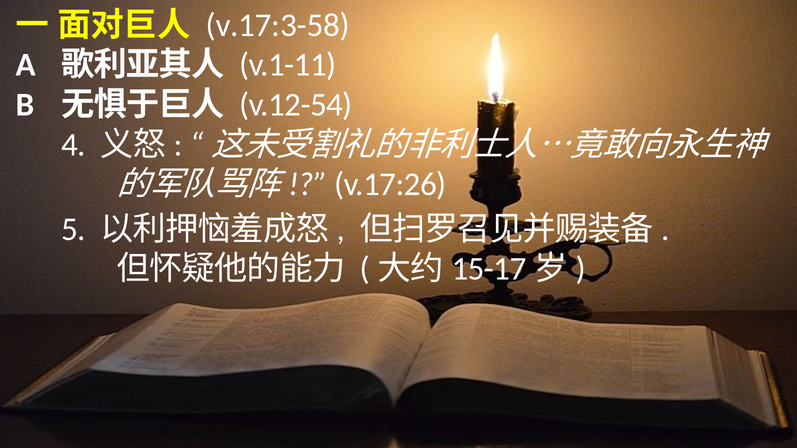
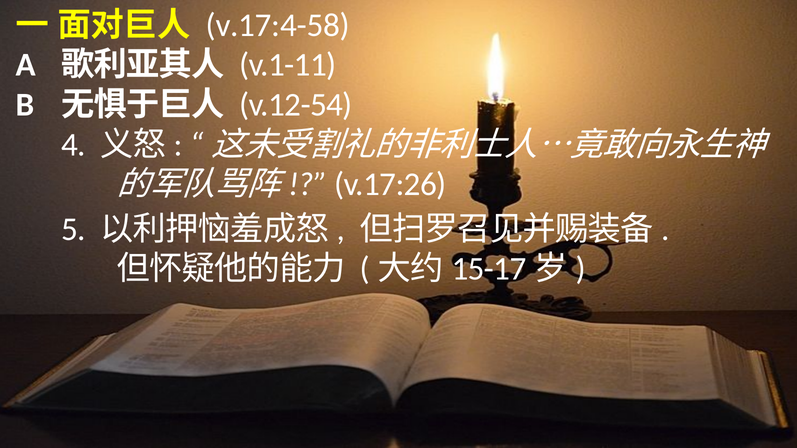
v.17:3-58: v.17:3-58 -> v.17:4-58 (278, 25)
